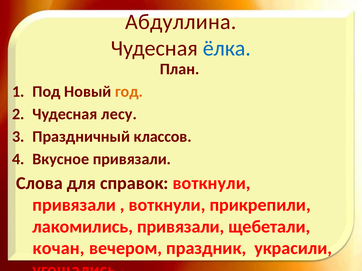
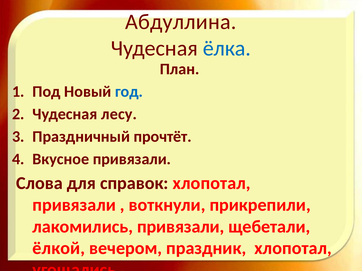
год colour: orange -> blue (129, 92)
классов: классов -> прочтёт (163, 137)
справок воткнули: воткнули -> хлопотал (212, 184)
кочан: кочан -> ёлкой (59, 249)
праздник украсили: украсили -> хлопотал (293, 249)
